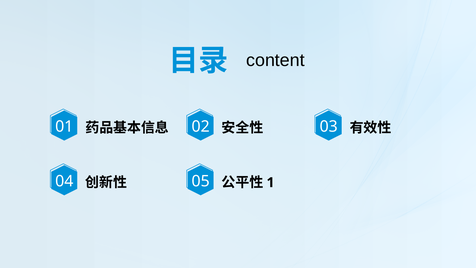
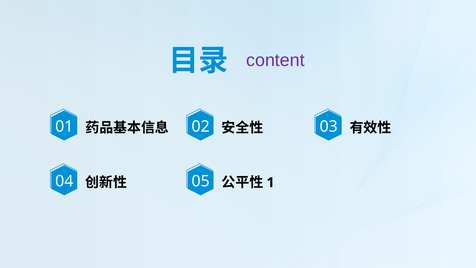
content colour: black -> purple (275, 60)
